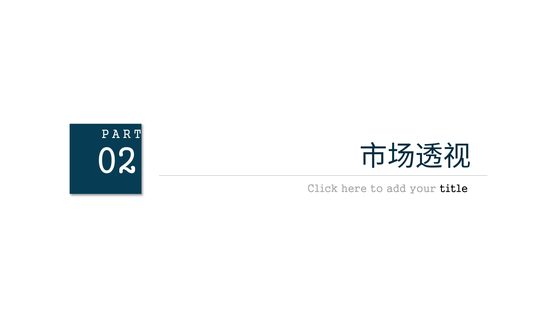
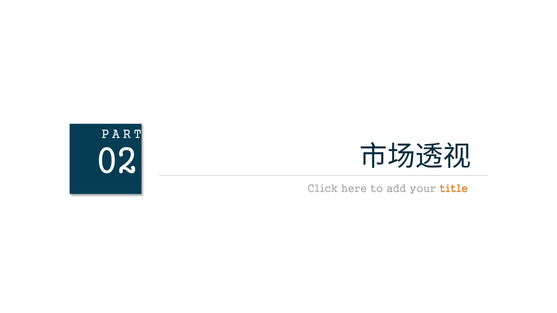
title colour: black -> orange (454, 189)
